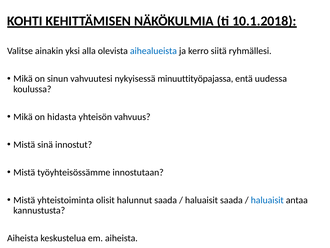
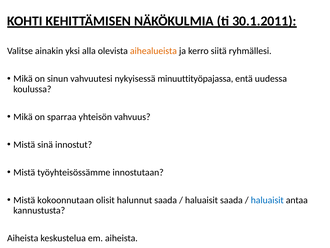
10.1.2018: 10.1.2018 -> 30.1.2011 (264, 21)
aihealueista colour: blue -> orange (153, 51)
hidasta: hidasta -> sparraa (62, 117)
yhteistoiminta: yhteistoiminta -> kokoonnutaan (66, 200)
